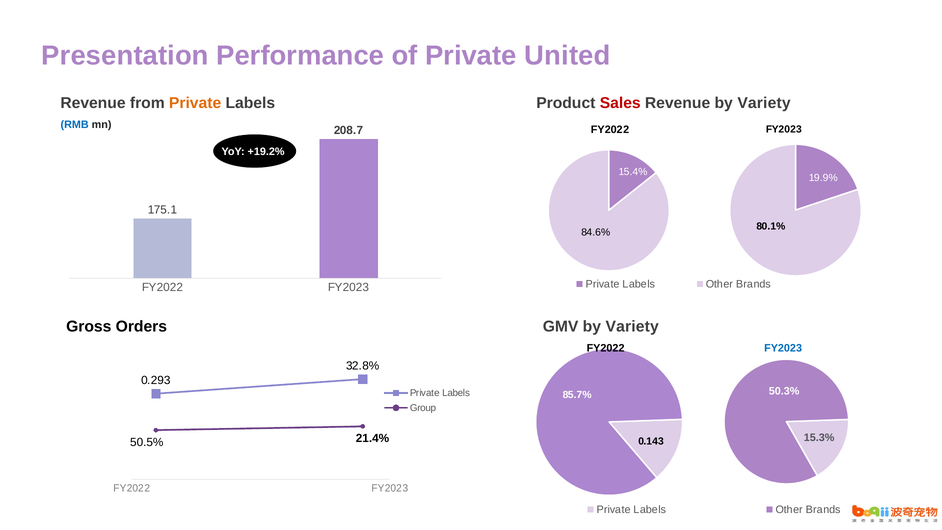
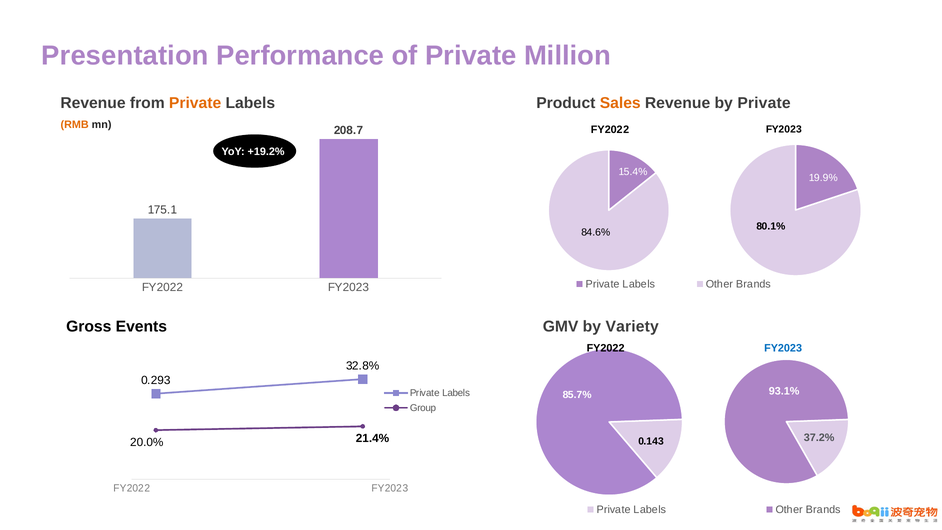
United: United -> Million (568, 56)
Sales colour: red -> orange (620, 103)
Revenue by Variety: Variety -> Private (764, 103)
RMB colour: blue -> orange (75, 125)
Orders: Orders -> Events (141, 326)
50.3%: 50.3% -> 93.1% (784, 391)
15.3%: 15.3% -> 37.2% (819, 438)
50.5%: 50.5% -> 20.0% (147, 442)
